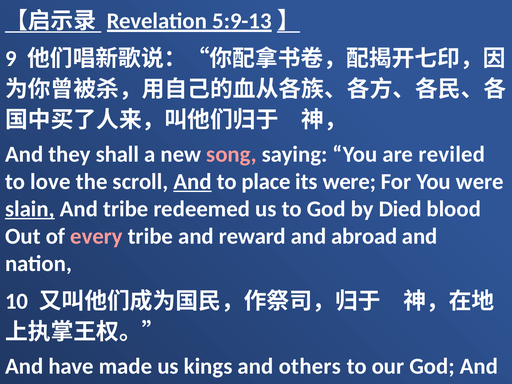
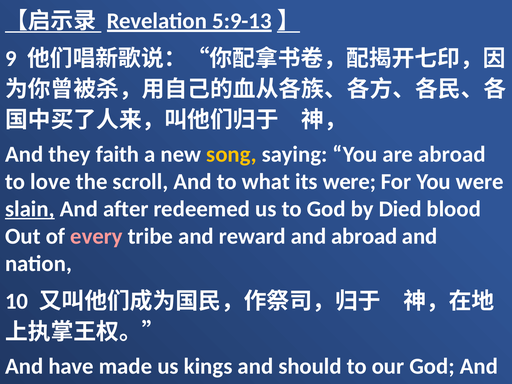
they shall: shall -> faith (117, 154)
song colour: pink -> yellow (231, 154)
are reviled: reviled -> abroad (452, 154)
And underline: present -> none (193, 182)
place: place -> what (266, 182)
And tribe: tribe -> after (126, 209)
others: others -> should (310, 366)
